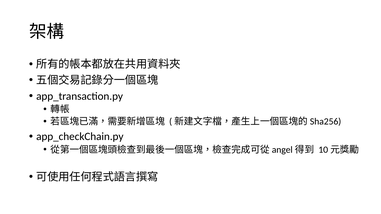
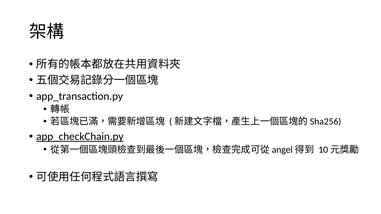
app_checkChain.py underline: none -> present (80, 137)
